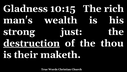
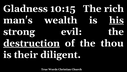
his underline: none -> present (116, 20)
just: just -> evil (72, 31)
maketh: maketh -> diligent (61, 54)
